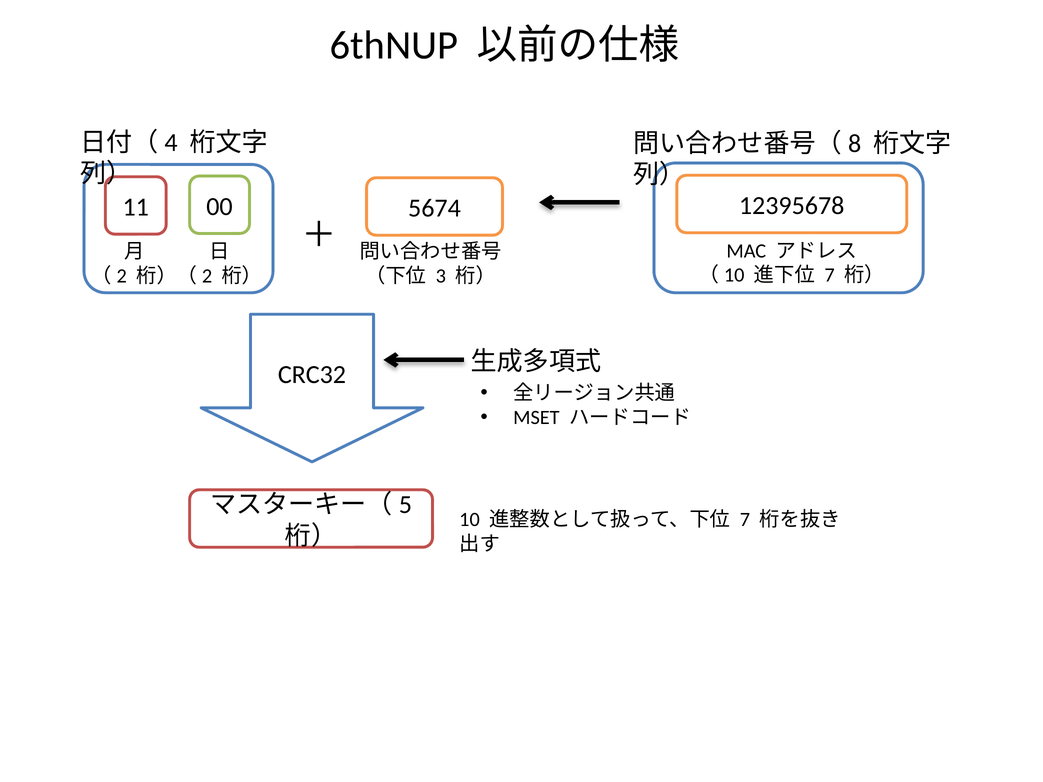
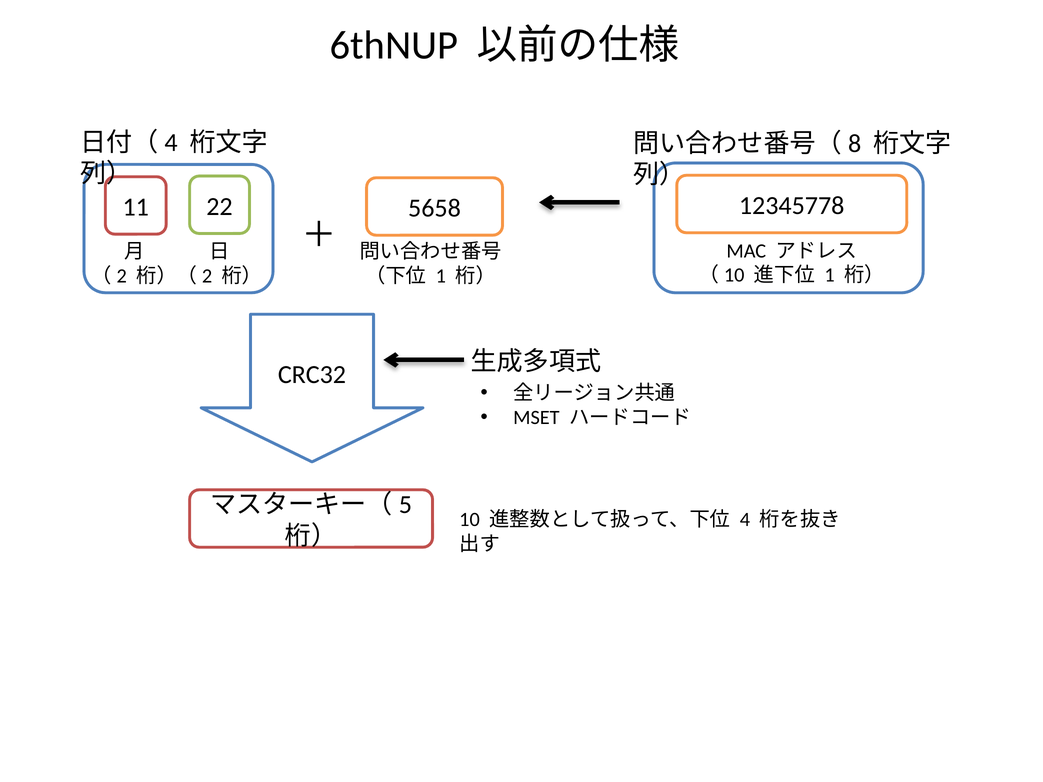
12395678: 12395678 -> 12345778 (792, 206)
00: 00 -> 22 (219, 207)
5674: 5674 -> 5658 (434, 208)
7: 7 -> 1 (830, 275)
3: 3 -> 1 (441, 276)
7: 7 -> 4 (745, 520)
